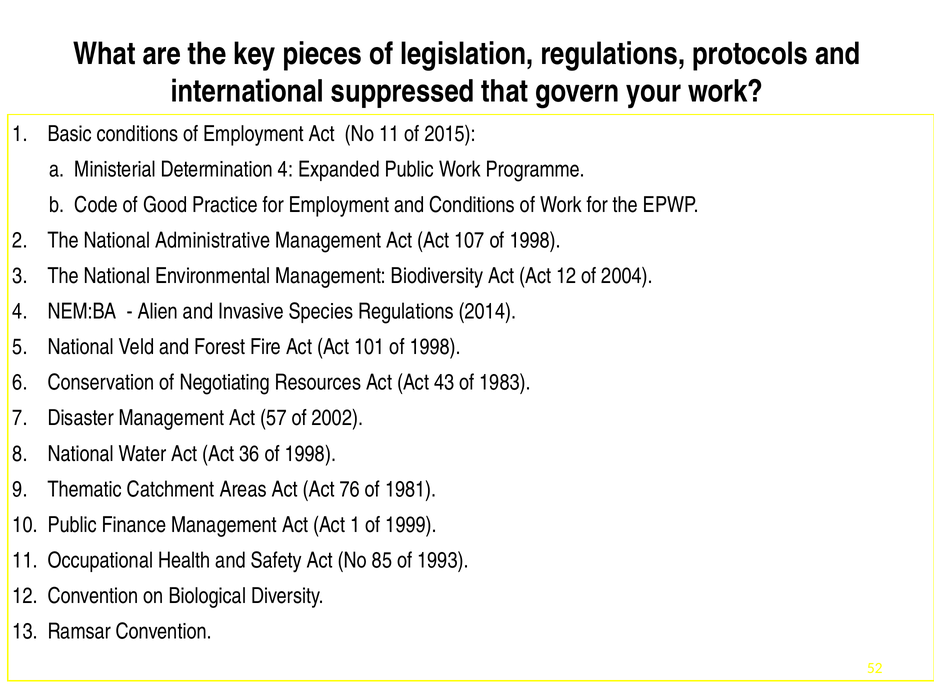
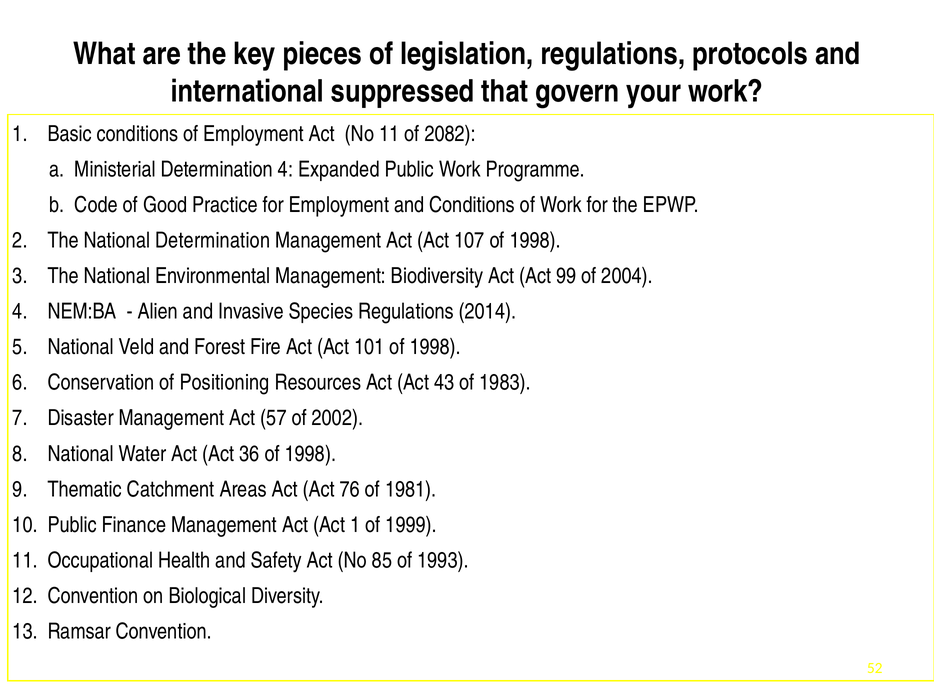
2015: 2015 -> 2082 (450, 134)
National Administrative: Administrative -> Determination (213, 241)
Act 12: 12 -> 99 (566, 276)
Negotiating: Negotiating -> Positioning (225, 383)
